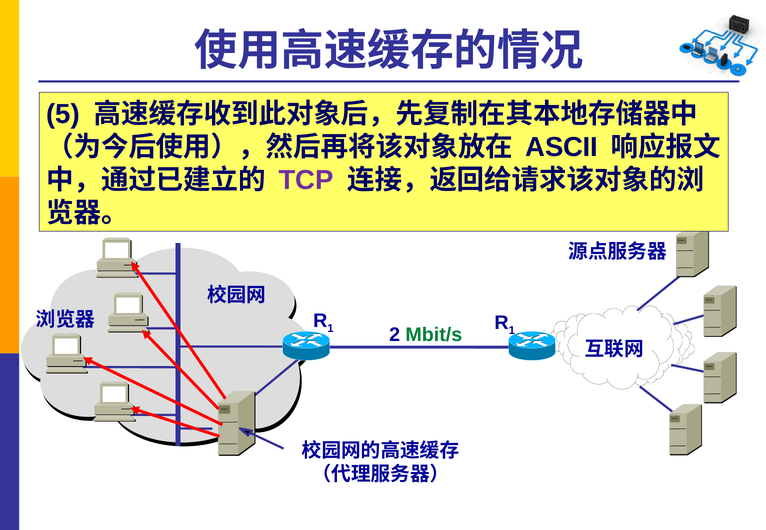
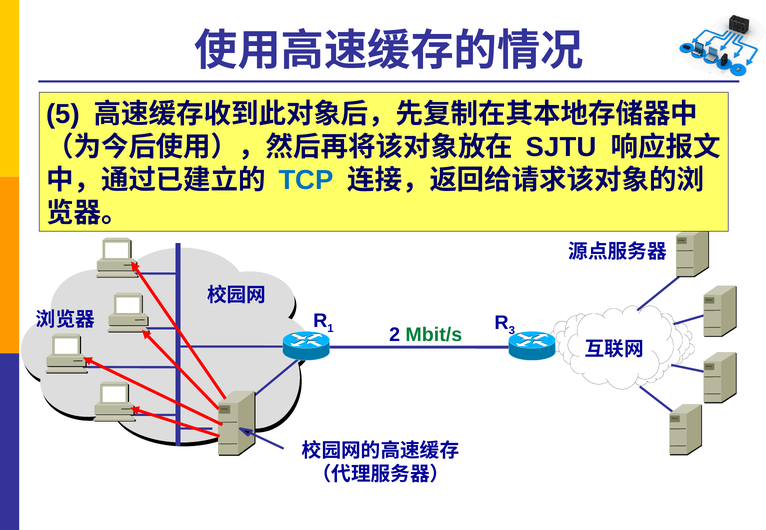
ASCII: ASCII -> SJTU (561, 147)
TCP colour: purple -> blue (306, 180)
1: 1 -> 3 (512, 331)
